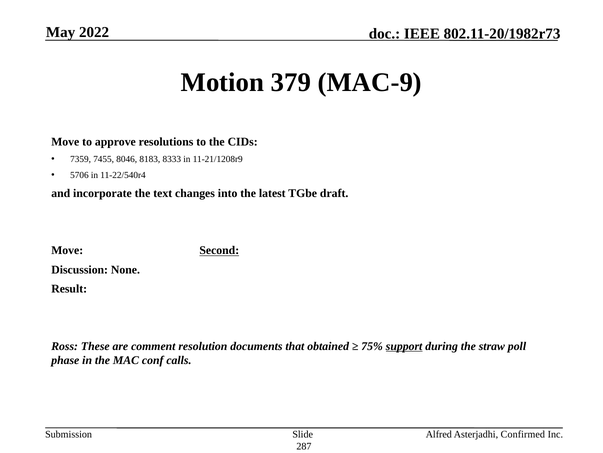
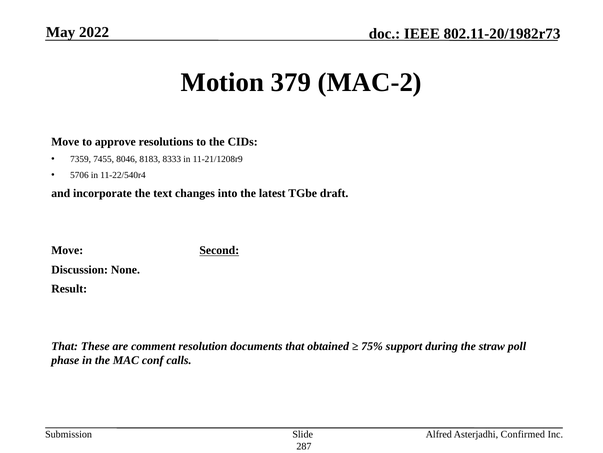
MAC-9: MAC-9 -> MAC-2 (370, 82)
Ross: Ross -> That (65, 346)
support underline: present -> none (404, 346)
